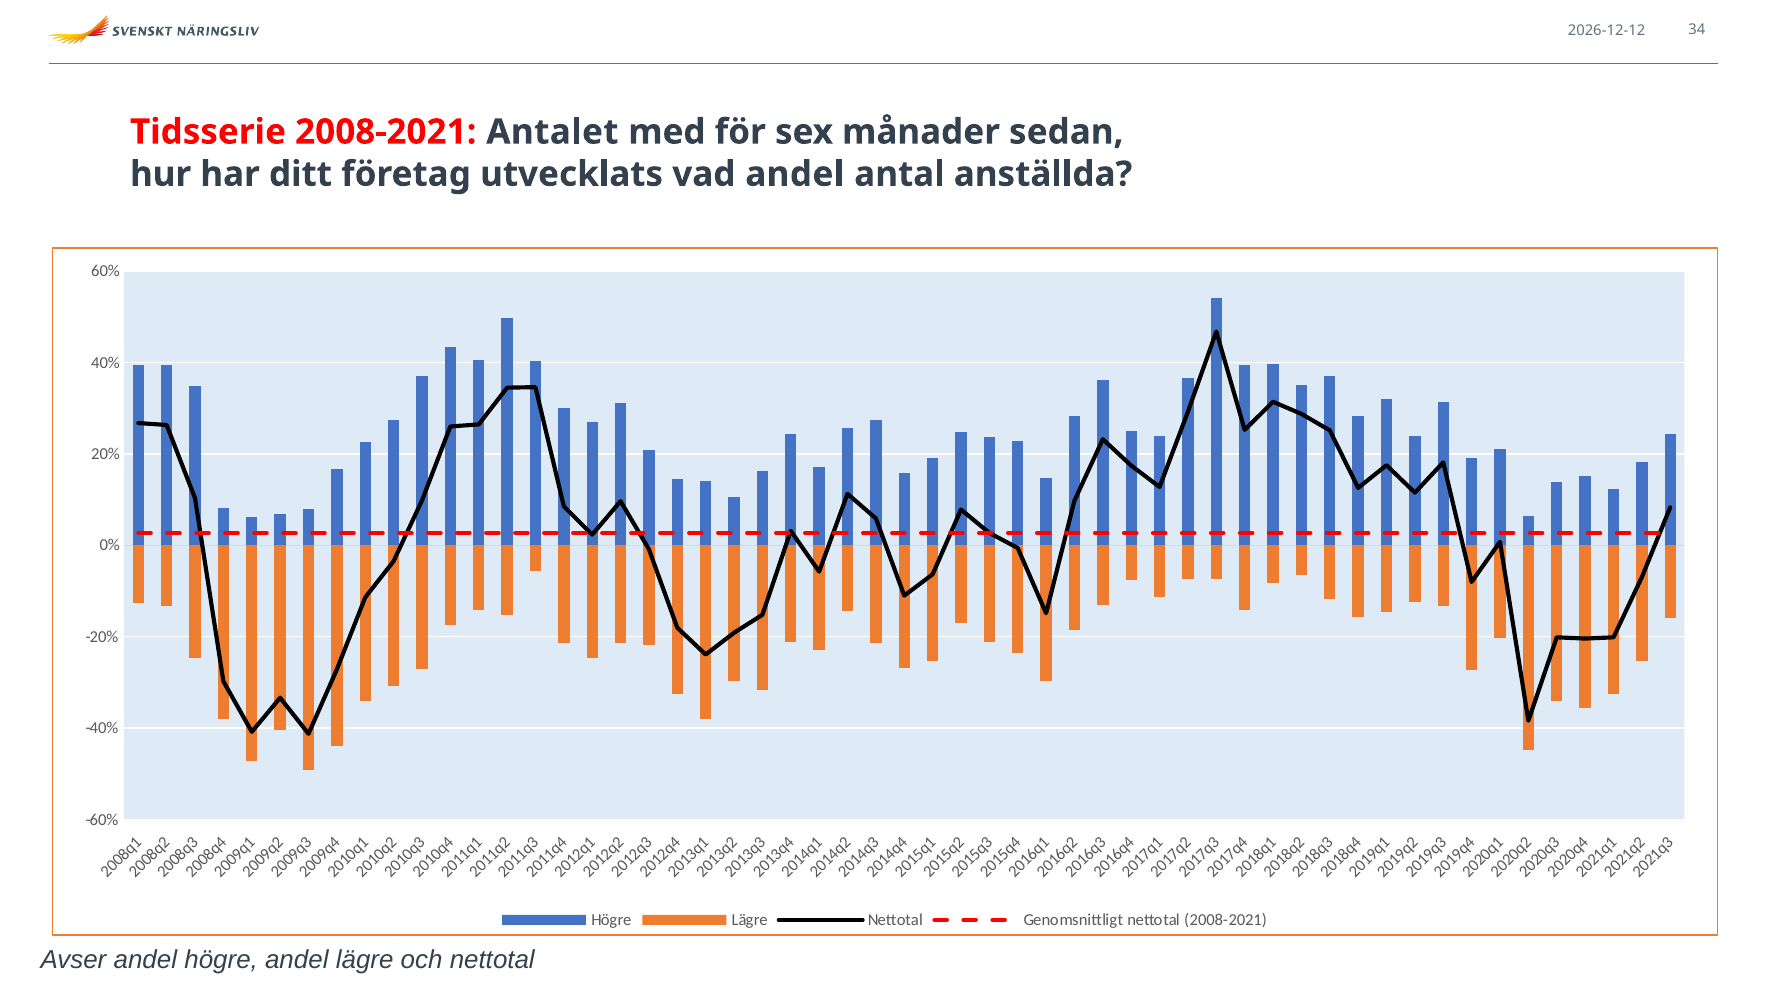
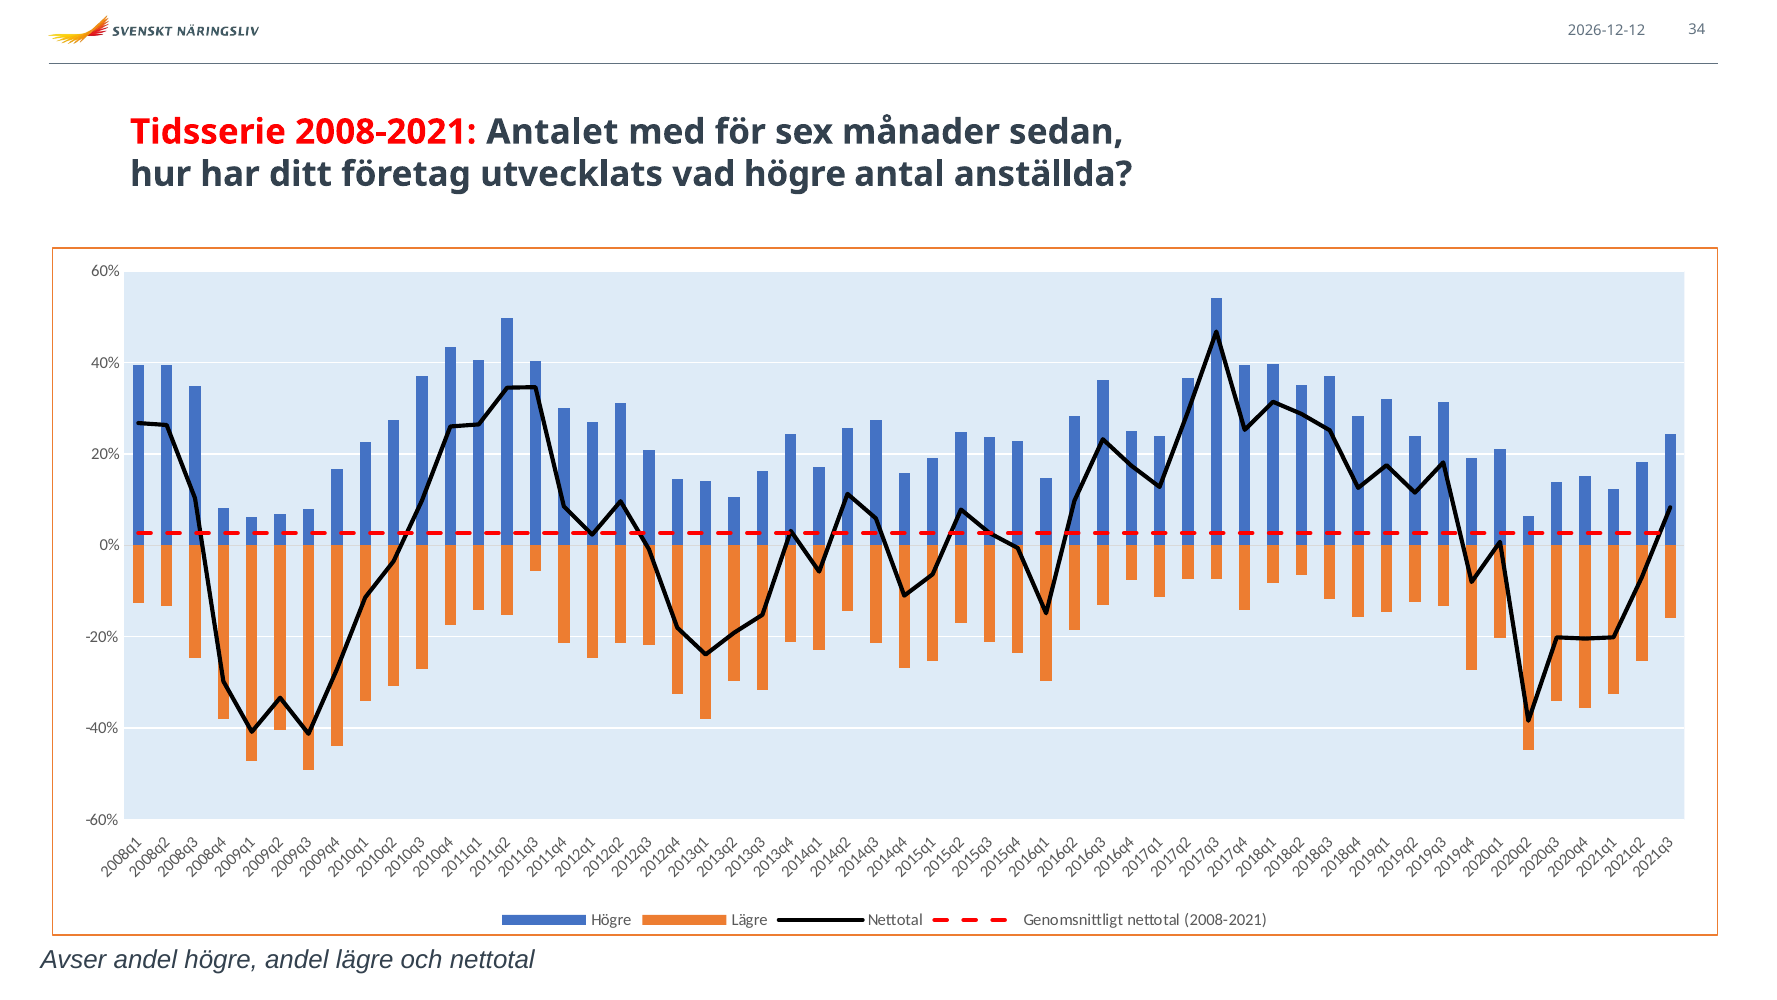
vad andel: andel -> högre (795, 174)
